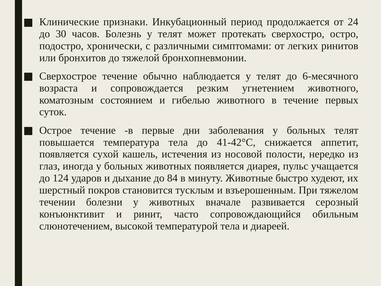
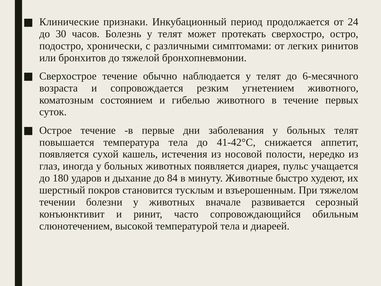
124: 124 -> 180 (61, 178)
